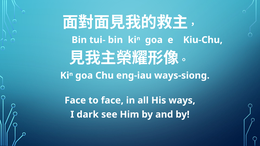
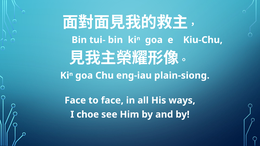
ways-siong: ways-siong -> plain-siong (182, 76)
dark: dark -> choe (88, 115)
